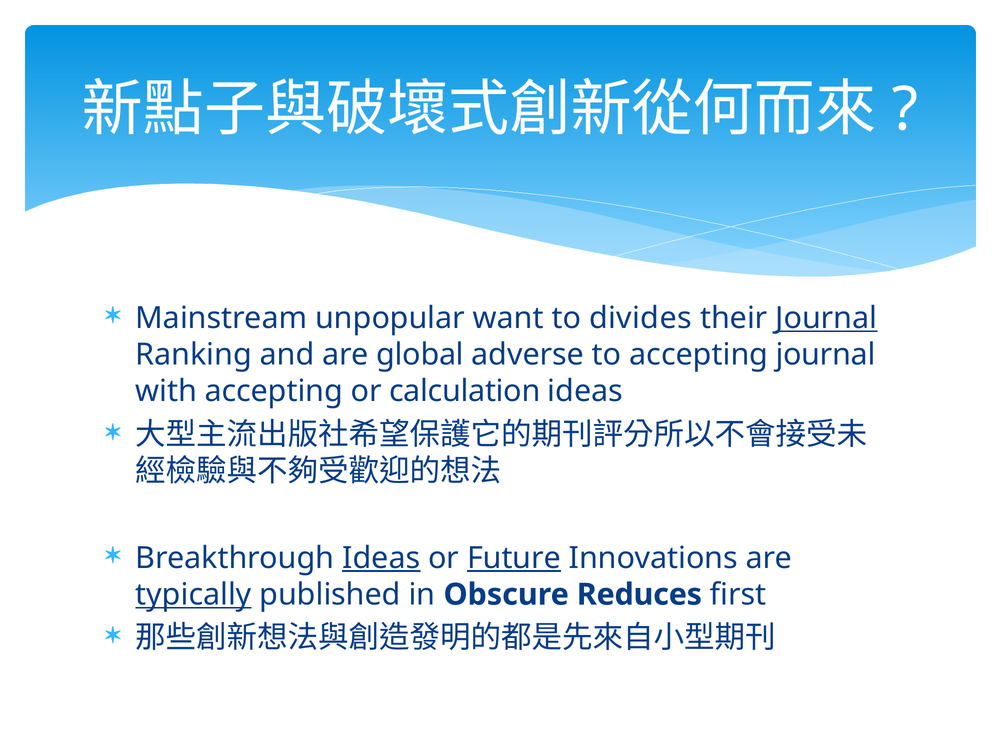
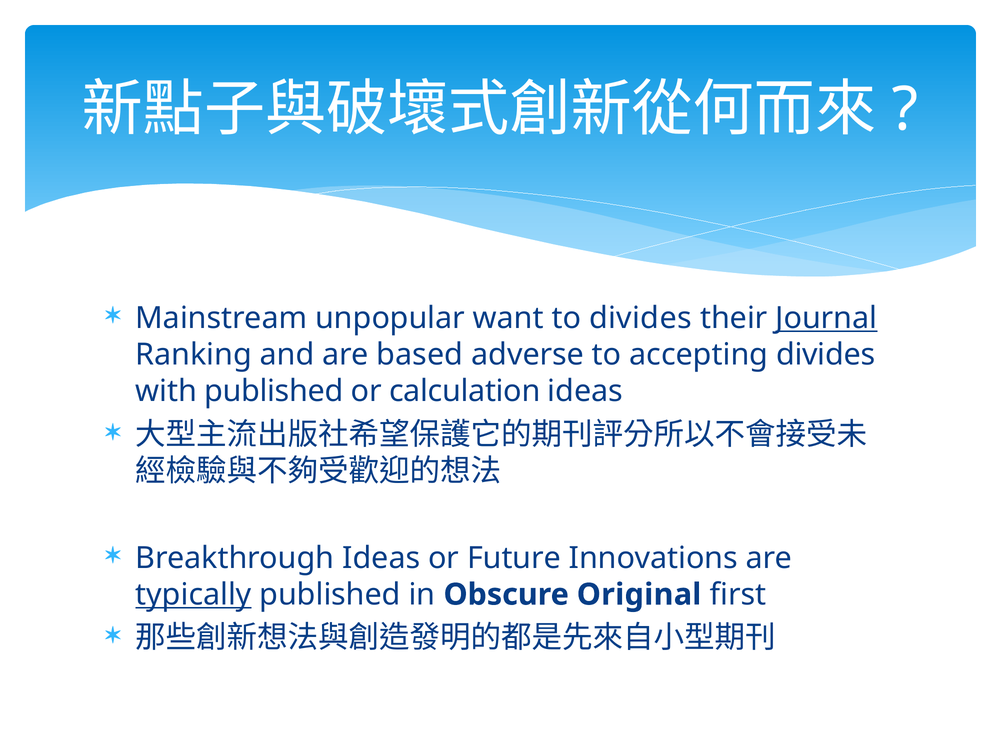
global: global -> based (420, 355)
accepting journal: journal -> divides (826, 355)
with accepting: accepting -> published (274, 391)
Ideas underline: present -> none (381, 558)
Future underline: present -> none (514, 558)
Reduces: Reduces -> Original (639, 595)
